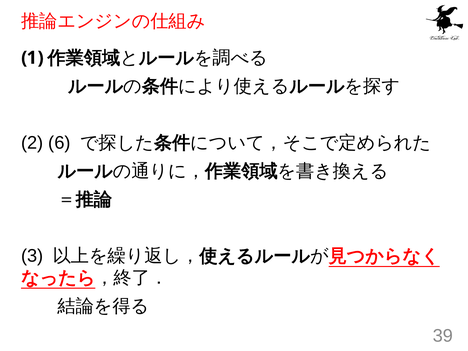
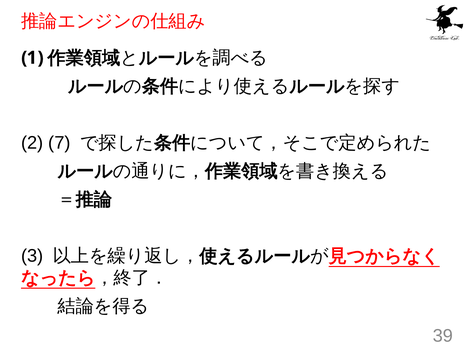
6: 6 -> 7 (59, 143)
